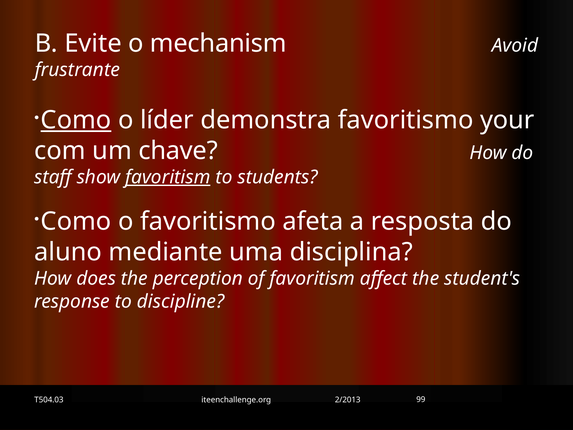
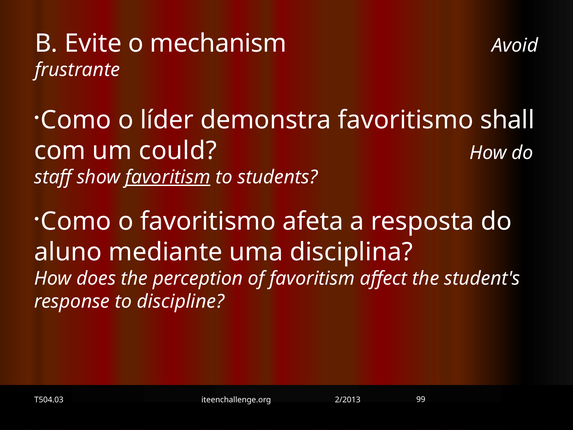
Como underline: present -> none (76, 120)
your: your -> shall (507, 120)
chave: chave -> could (178, 151)
